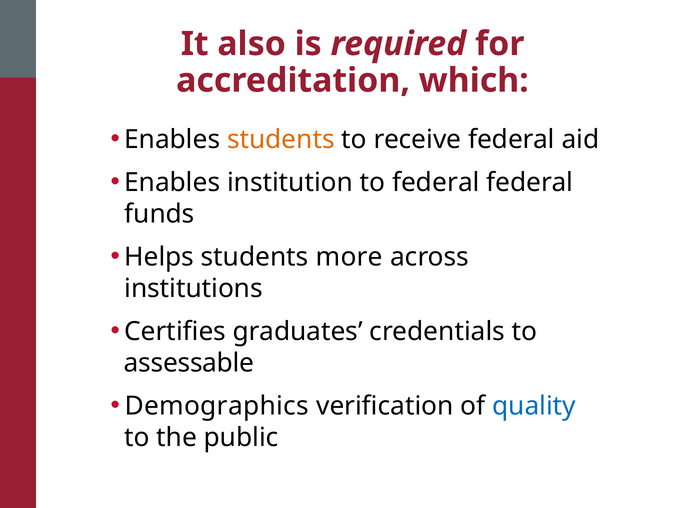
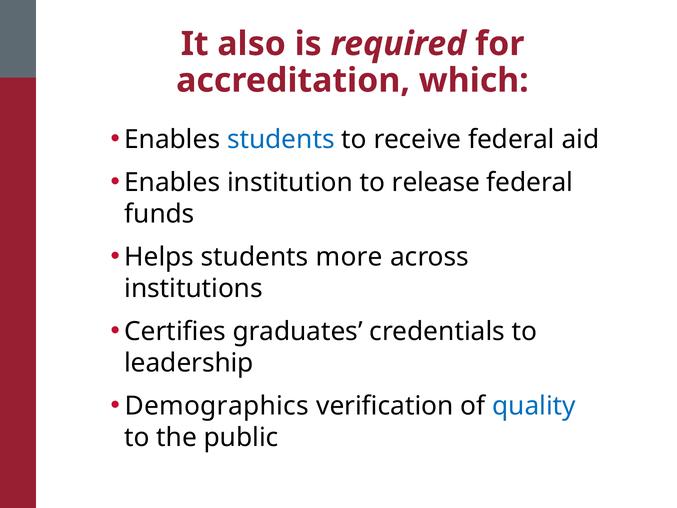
students colour: orange -> blue (281, 140)
to federal: federal -> release (436, 182)
assessable: assessable -> leadership (189, 363)
